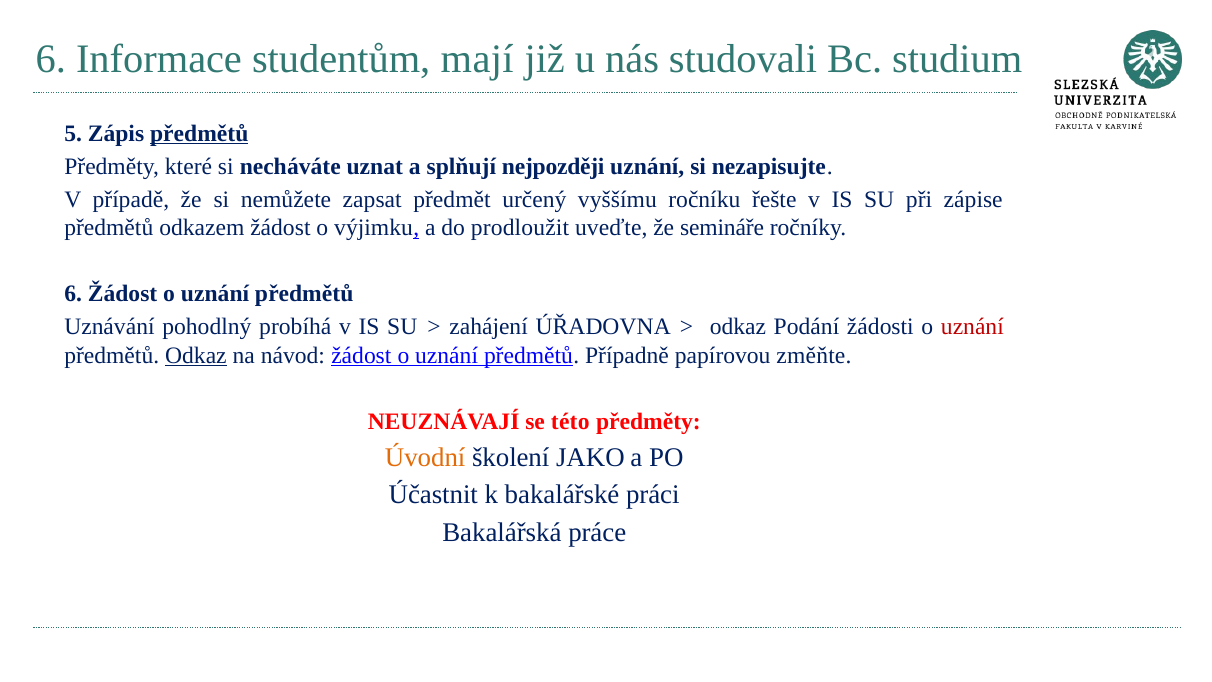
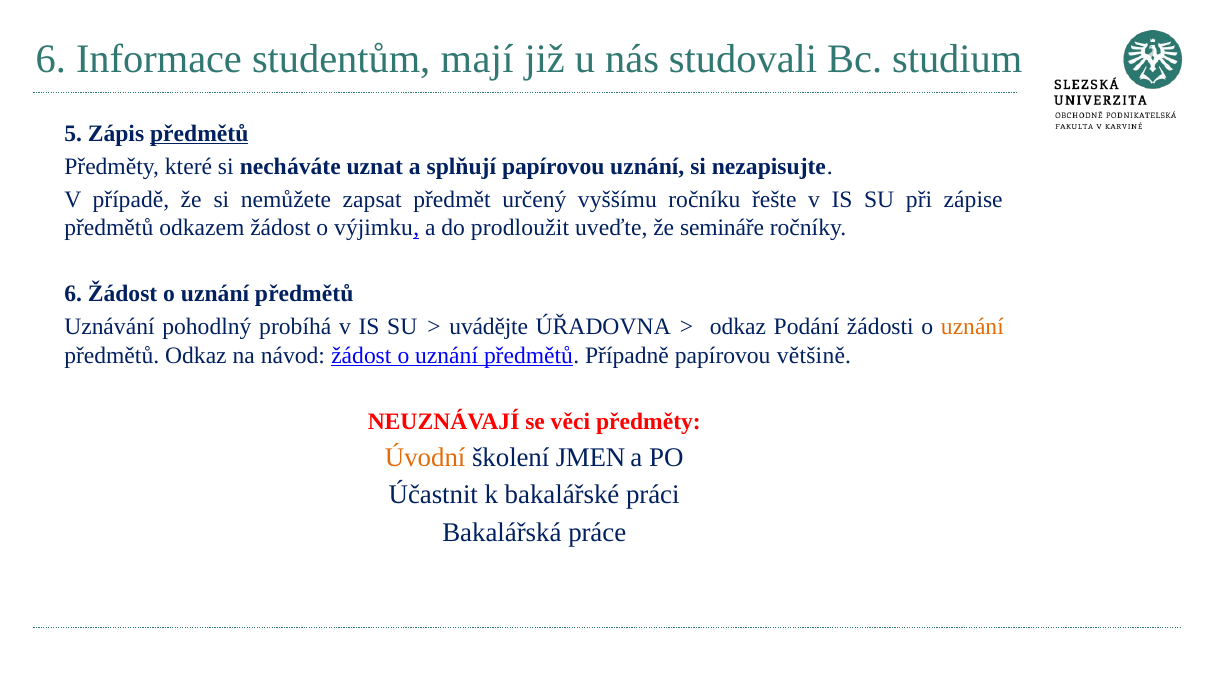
splňují nejpozději: nejpozději -> papírovou (553, 167)
zahájení: zahájení -> uvádějte (489, 327)
uznání colour: red -> orange (972, 327)
Odkaz underline: present -> none (196, 355)
změňte: změňte -> většině (814, 355)
této: této -> věci (570, 421)
JAKO: JAKO -> JMEN (591, 457)
